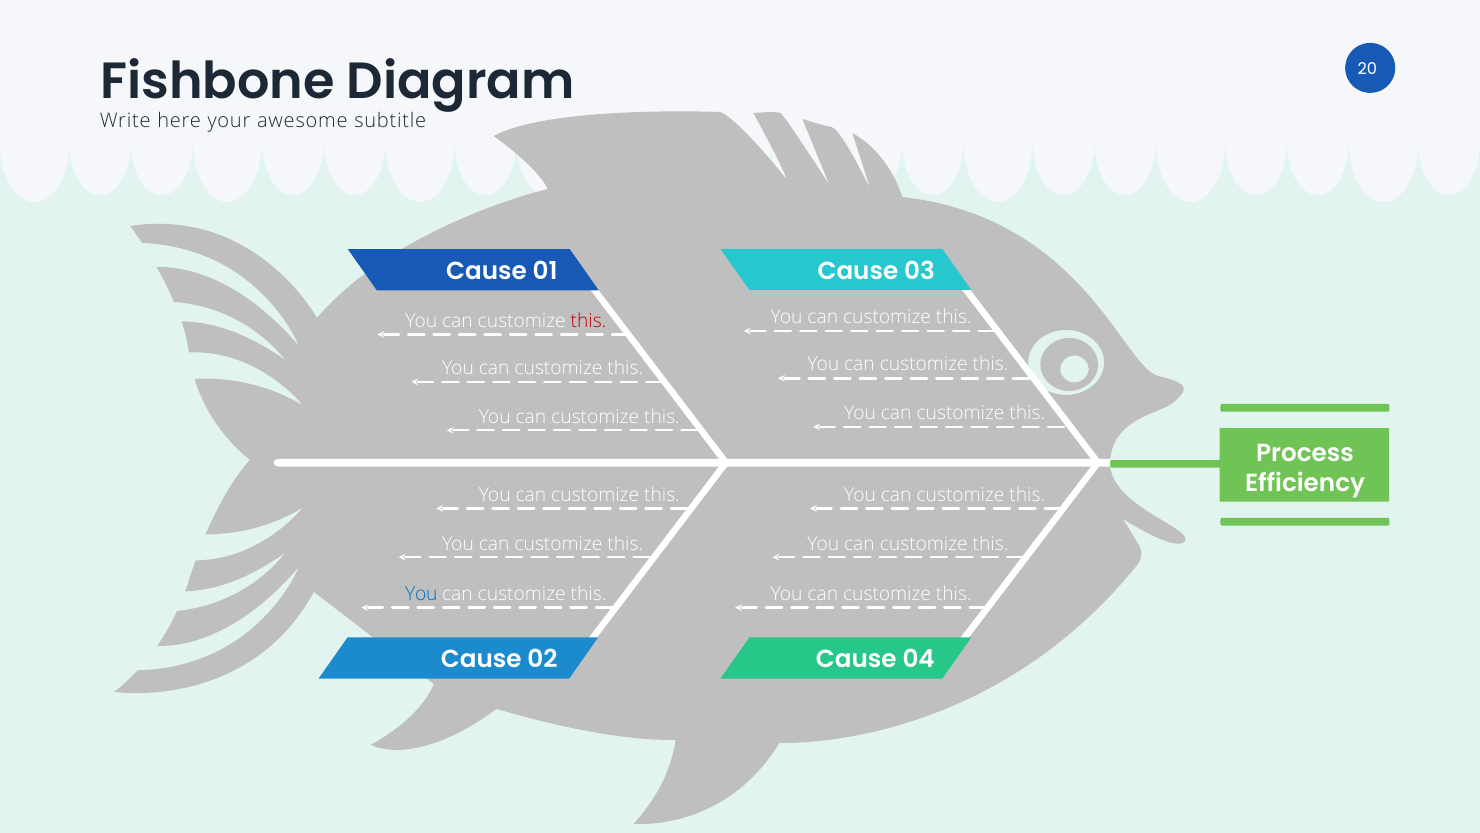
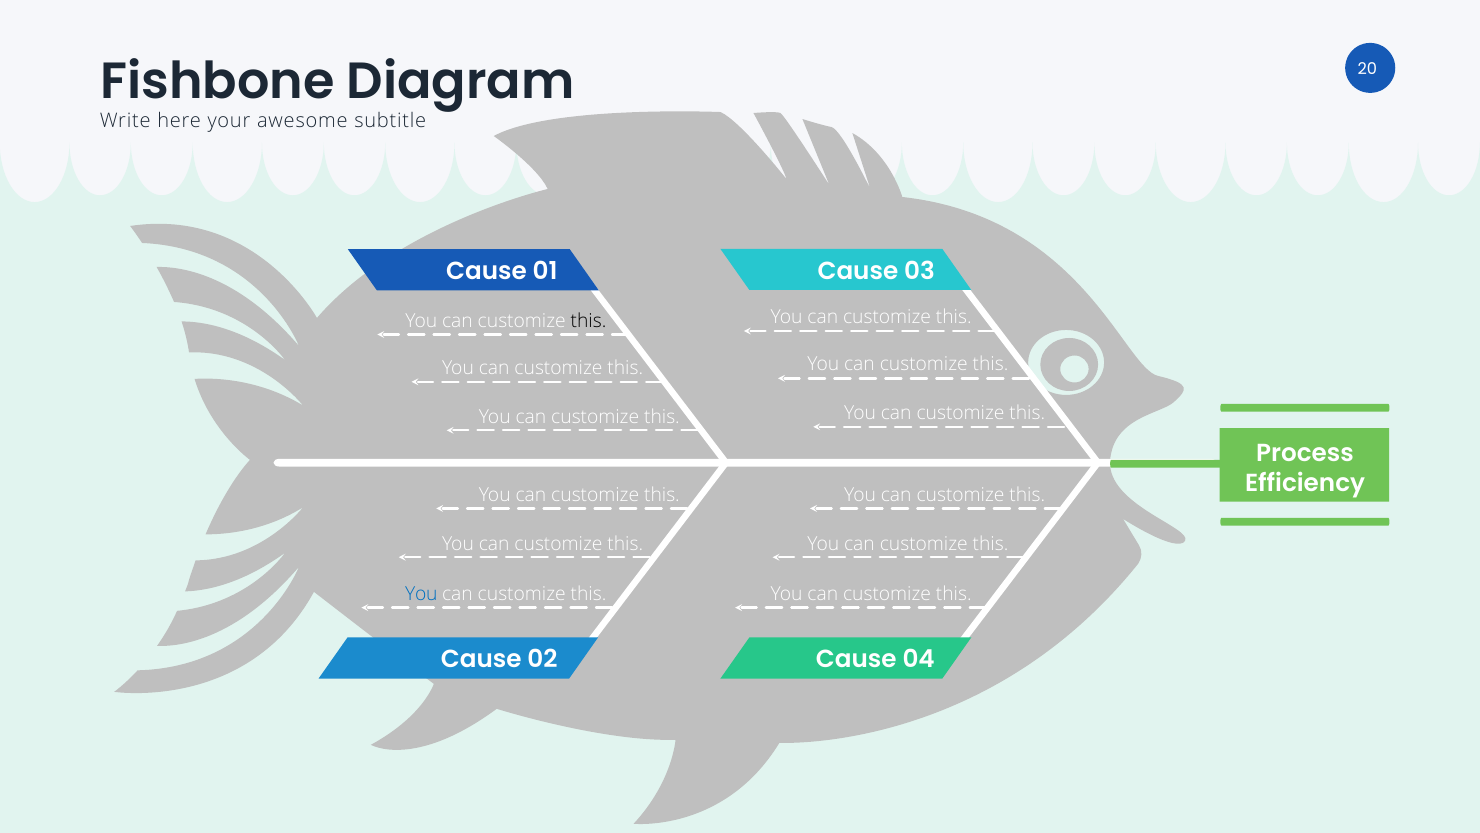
this colour: red -> black (589, 321)
